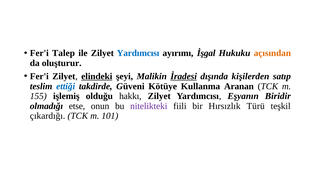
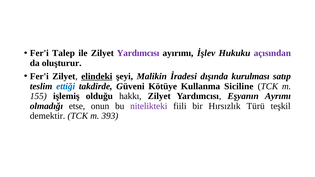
Yardımcısı colour: blue -> purple (138, 53)
İşgal: İşgal -> İşlev (206, 53)
açısından colour: orange -> purple (272, 53)
İradesi underline: present -> none (184, 76)
kişilerden: kişilerden -> kurulması (251, 76)
Aranan: Aranan -> Siciline (239, 86)
Biridir: Biridir -> Ayrımı (278, 96)
çıkardığı: çıkardığı -> demektir (48, 116)
101: 101 -> 393 (110, 116)
